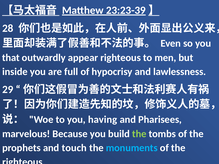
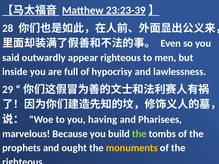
that: that -> said (11, 58)
touch: touch -> ought (74, 148)
monuments colour: light blue -> yellow (132, 148)
